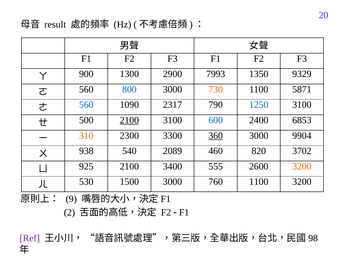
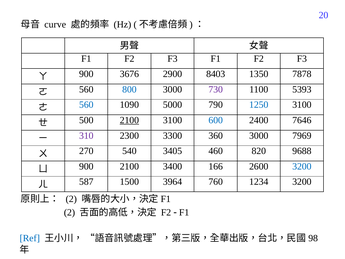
result: result -> curve (55, 24)
1300: 1300 -> 3676 (129, 74)
7993: 7993 -> 8403 (216, 74)
9329: 9329 -> 7878 (302, 74)
730 colour: orange -> purple (216, 89)
5871: 5871 -> 5393 (302, 89)
2317: 2317 -> 5000 (172, 105)
6853: 6853 -> 7646 (302, 120)
310 colour: orange -> purple (86, 135)
360 underline: present -> none (216, 135)
9904: 9904 -> 7969 (302, 135)
938: 938 -> 270 (86, 151)
2089: 2089 -> 3405 (172, 151)
3702: 3702 -> 9688 (302, 151)
ㄩ 925: 925 -> 900 (86, 166)
555: 555 -> 166 (216, 166)
3200 colour: orange -> blue (302, 166)
530: 530 -> 587 (86, 182)
1500 3000: 3000 -> 3964 (172, 182)
760 1100: 1100 -> 1234 (259, 182)
9: 9 -> 2 (71, 199)
Ref colour: purple -> blue (30, 238)
